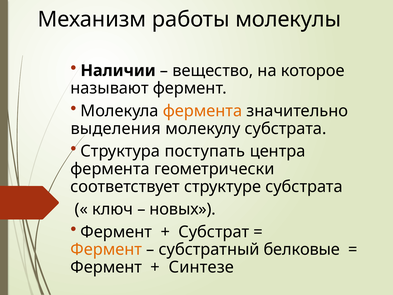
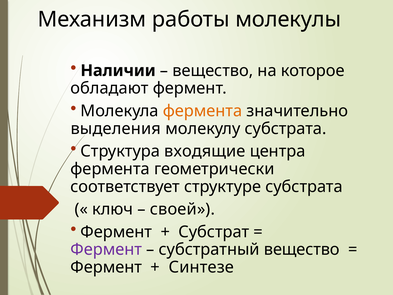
называют: называют -> обладают (109, 88)
поступать: поступать -> входящие (205, 151)
новых: новых -> своей (182, 209)
Фермент colour: orange -> purple (106, 249)
субстратный белковые: белковые -> вещество (302, 249)
